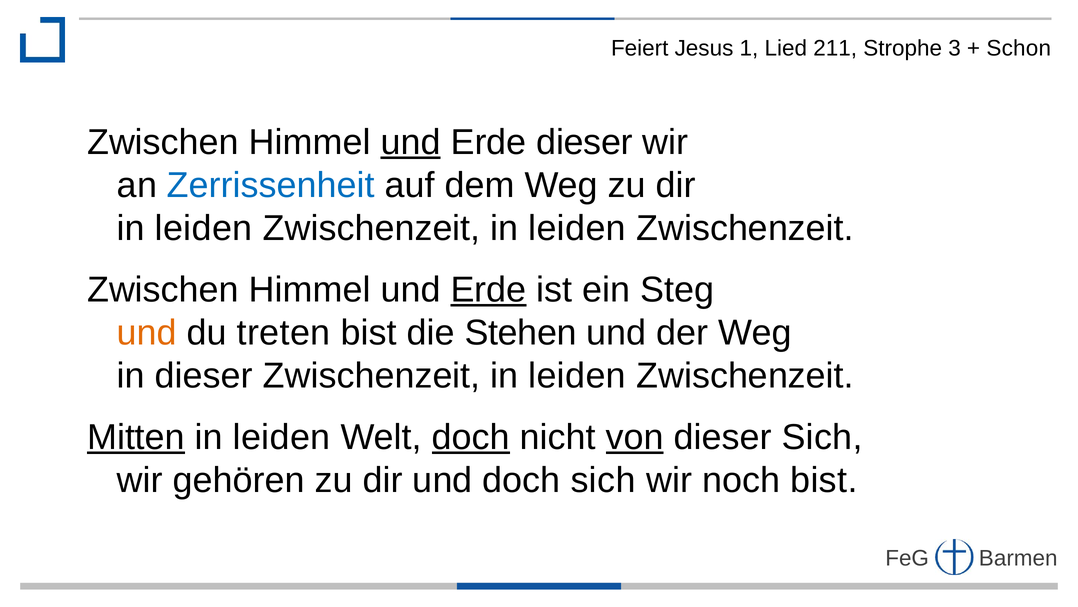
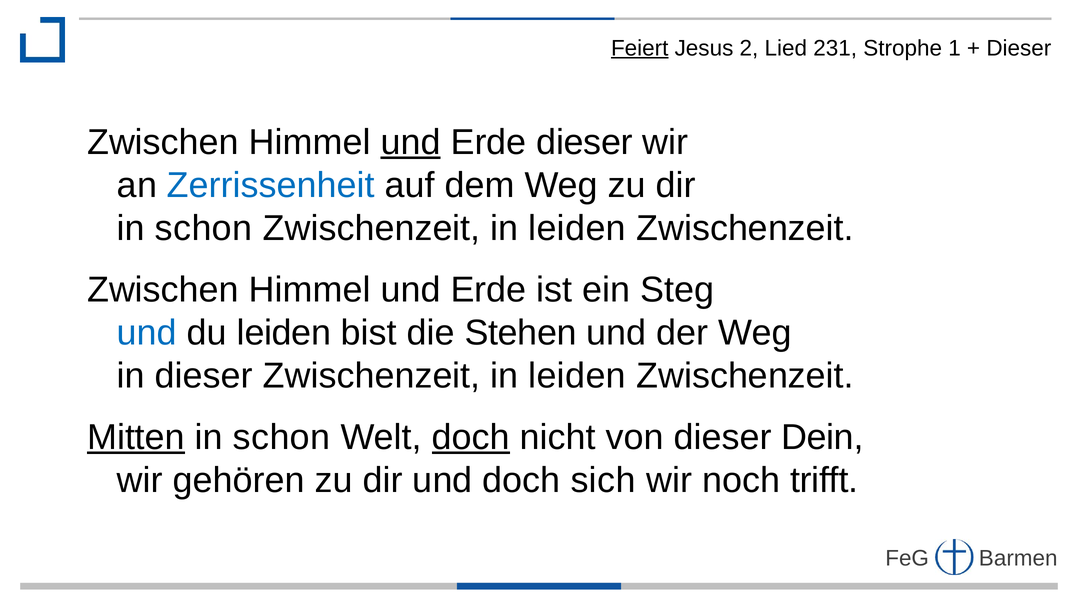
Feiert underline: none -> present (640, 48)
1: 1 -> 2 (749, 48)
211: 211 -> 231 (835, 48)
3: 3 -> 1 (955, 48)
Schon: Schon -> Dieser (1019, 48)
leiden: leiden -> schon (204, 228)
Erde underline: present -> none (488, 289)
und colour: orange -> blue (147, 333)
du treten: treten -> leiden (284, 333)
leiden: leiden -> schon (282, 437)
von underline: present -> none (635, 437)
dieser Sich: Sich -> Dein (822, 437)
noch bist: bist -> trifft (824, 480)
